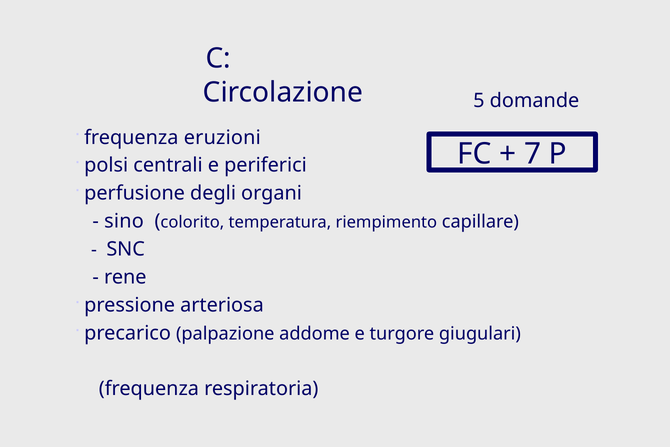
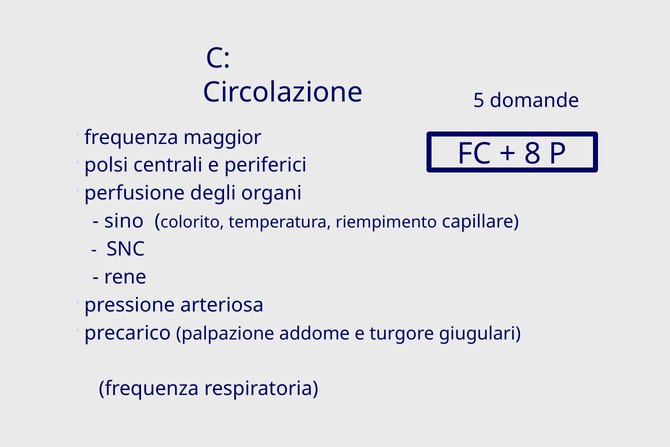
eruzioni: eruzioni -> maggior (222, 137)
7: 7 -> 8 (533, 154)
